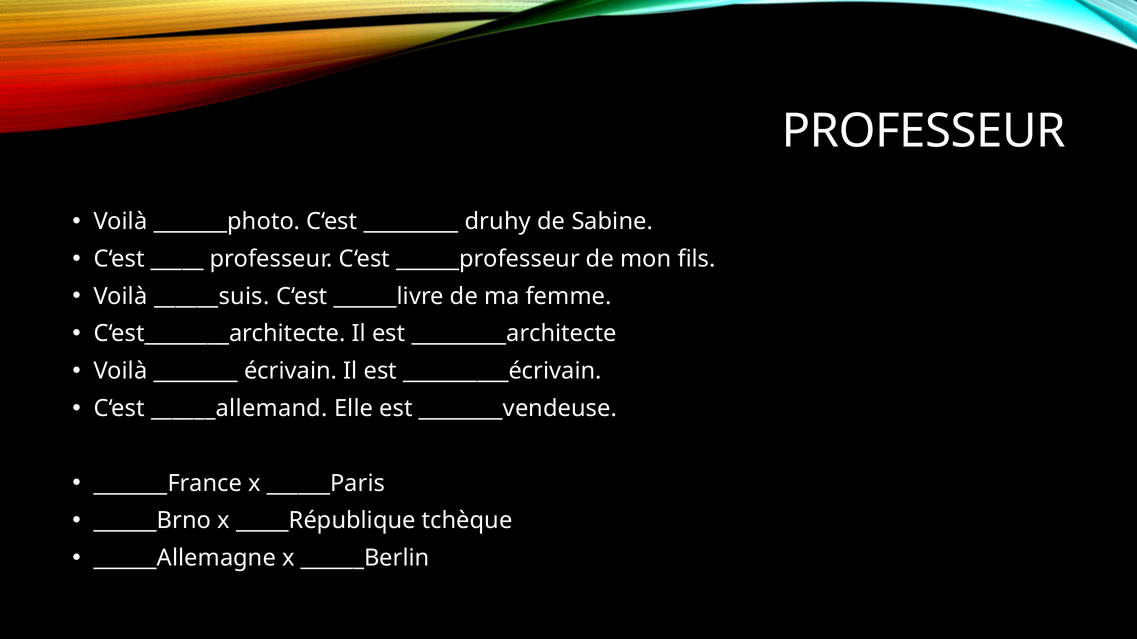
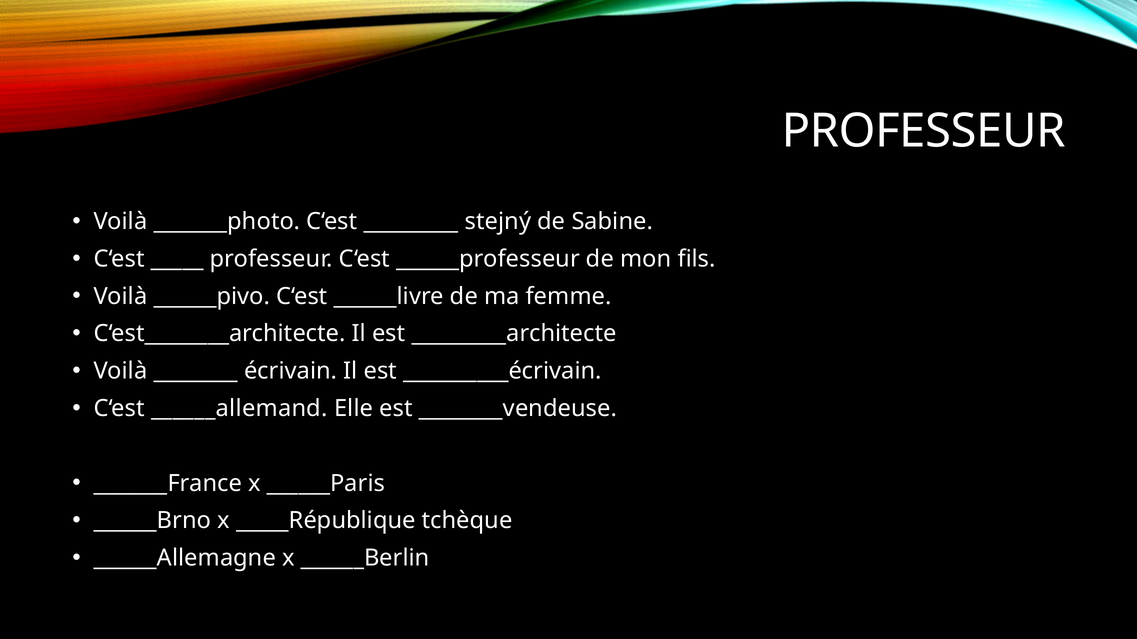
druhy: druhy -> stejný (498, 222)
______suis: ______suis -> ______pivo (212, 296)
